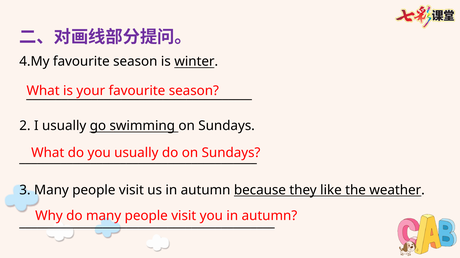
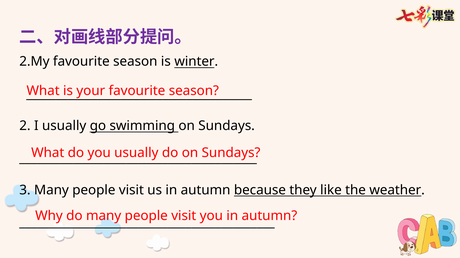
4.My: 4.My -> 2.My (34, 62)
